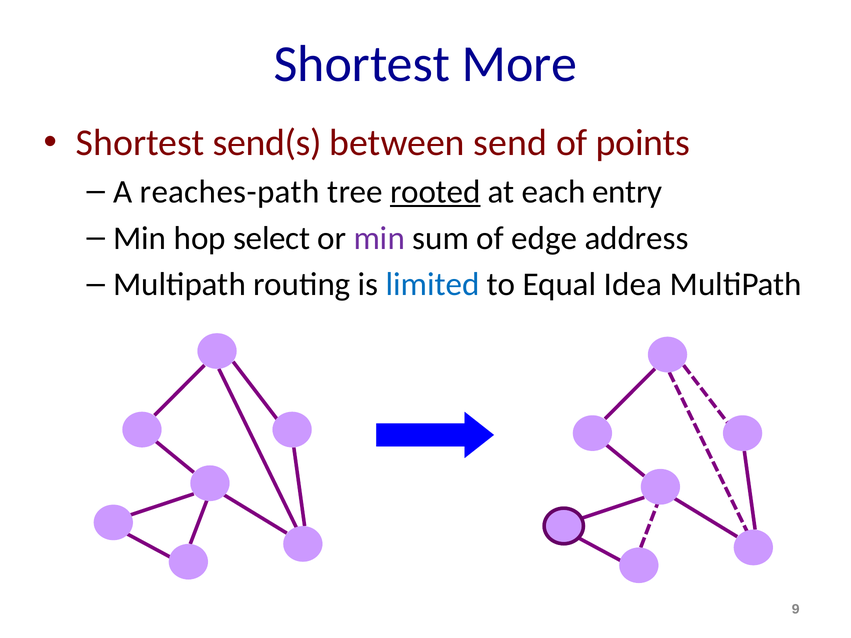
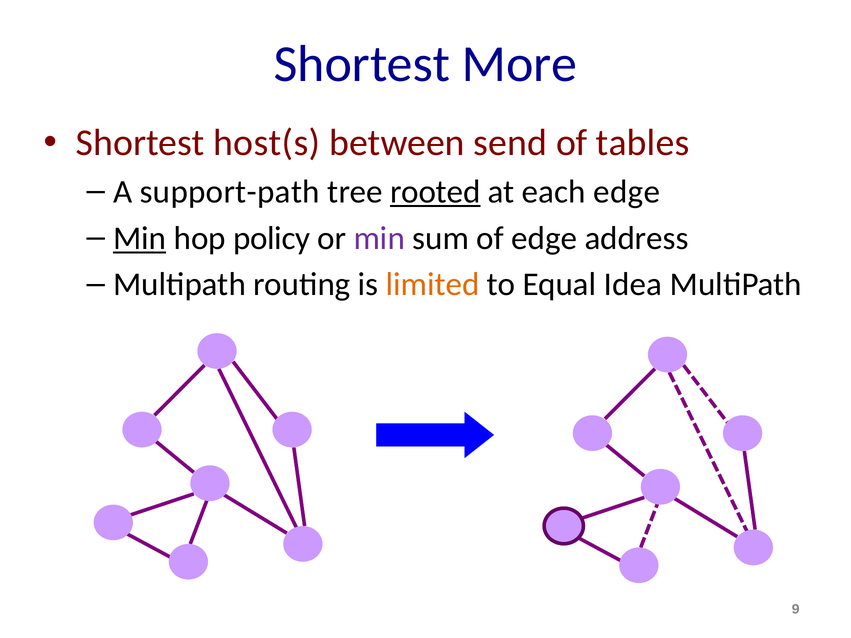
send(s: send(s -> host(s (267, 143)
points: points -> tables (643, 143)
reaches-path: reaches-path -> support-path (230, 192)
each entry: entry -> edge (627, 192)
Min underline: none -> present (140, 238)
select: select -> policy (272, 238)
limited colour: blue -> orange (433, 285)
